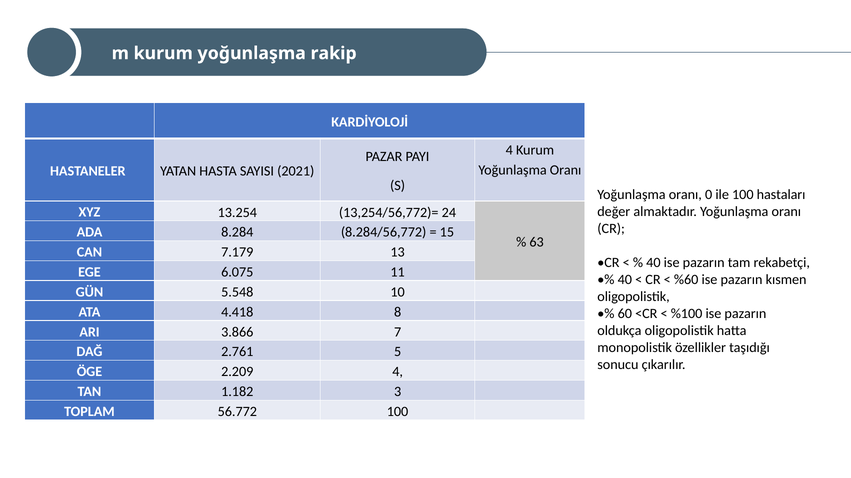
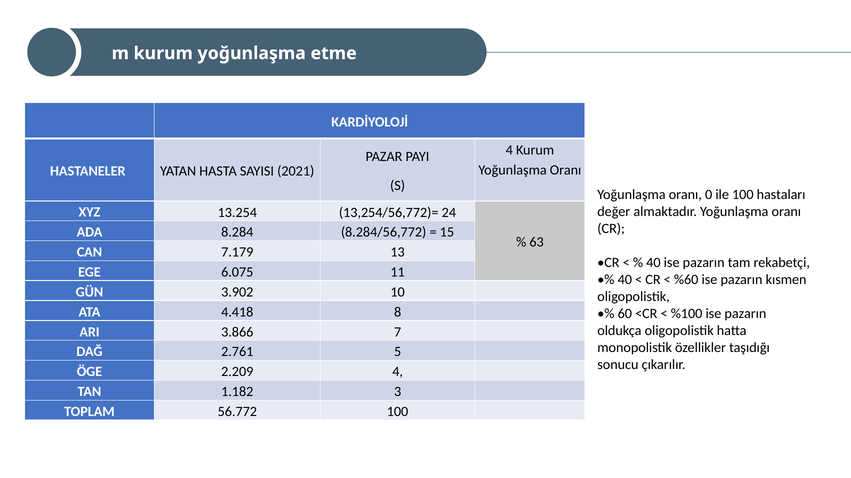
rakip: rakip -> etme (334, 53)
5.548: 5.548 -> 3.902 (237, 292)
